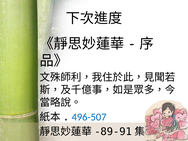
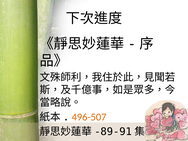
496-507 colour: blue -> orange (89, 117)
